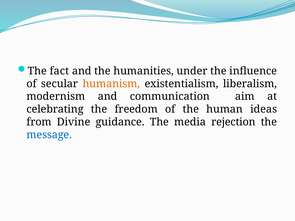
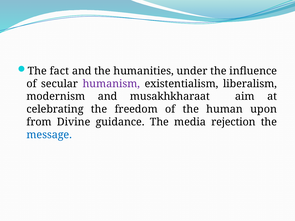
humanism colour: orange -> purple (111, 84)
communication: communication -> musakhkharaat (170, 97)
ideas: ideas -> upon (264, 109)
